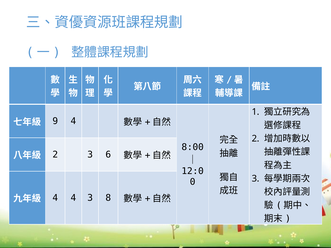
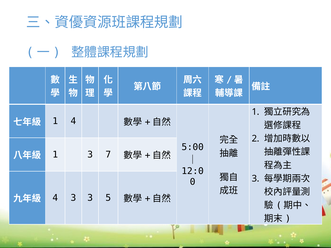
9: 9 -> 1 (55, 121)
8:00: 8:00 -> 5:00 (193, 147)
2: 2 -> 1 (55, 155)
6: 6 -> 7 (108, 155)
4 4: 4 -> 3 (73, 198)
8: 8 -> 5 (108, 198)
